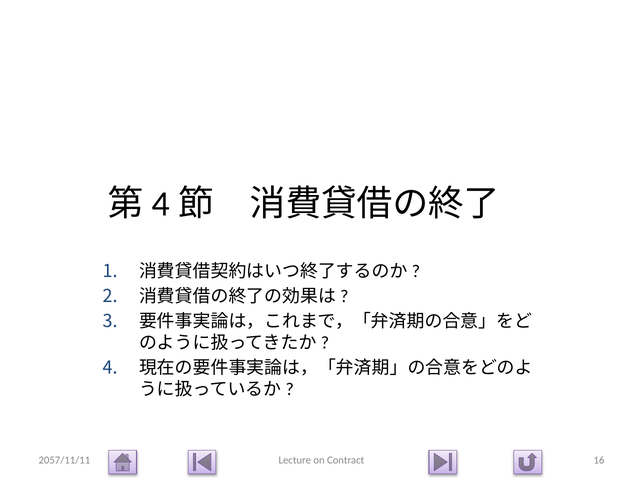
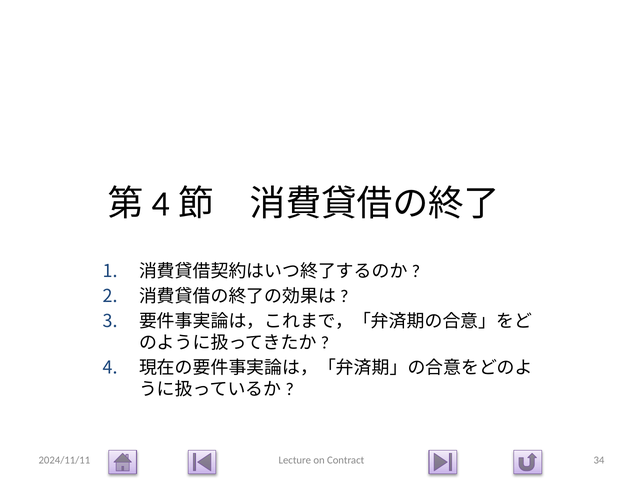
2057/11/11: 2057/11/11 -> 2024/11/11 (64, 461)
16: 16 -> 34 (599, 460)
